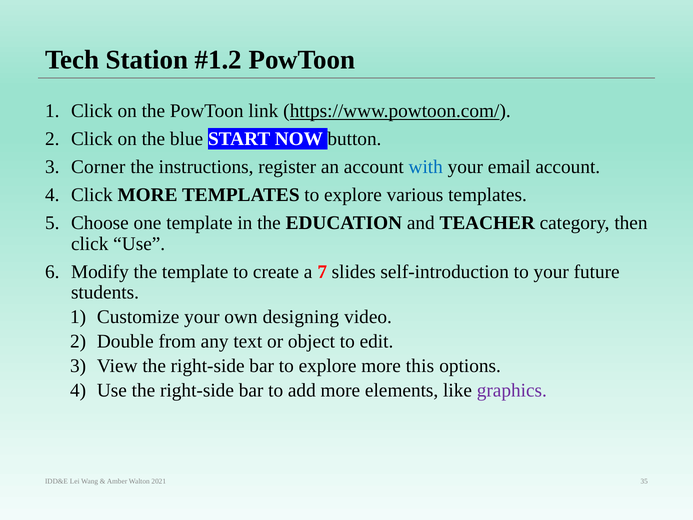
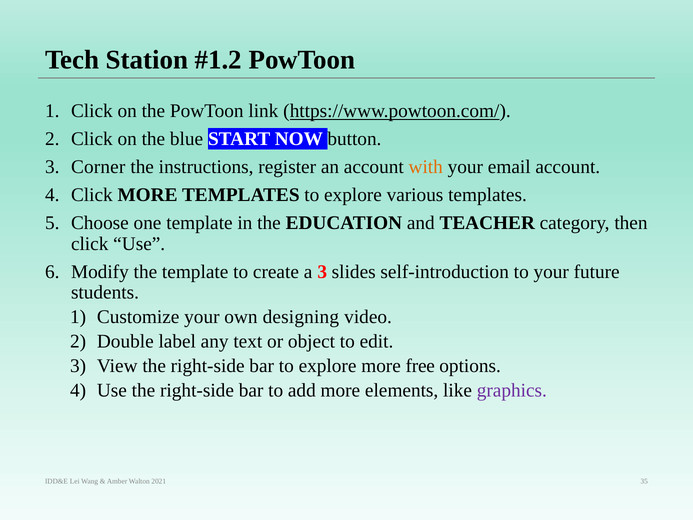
with colour: blue -> orange (426, 167)
a 7: 7 -> 3 (322, 272)
from: from -> label (177, 341)
this: this -> free (420, 366)
